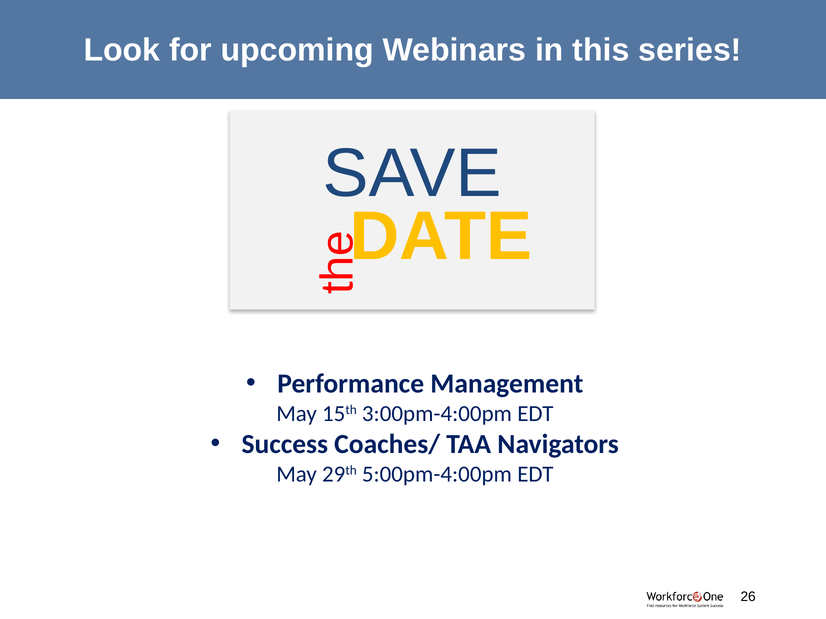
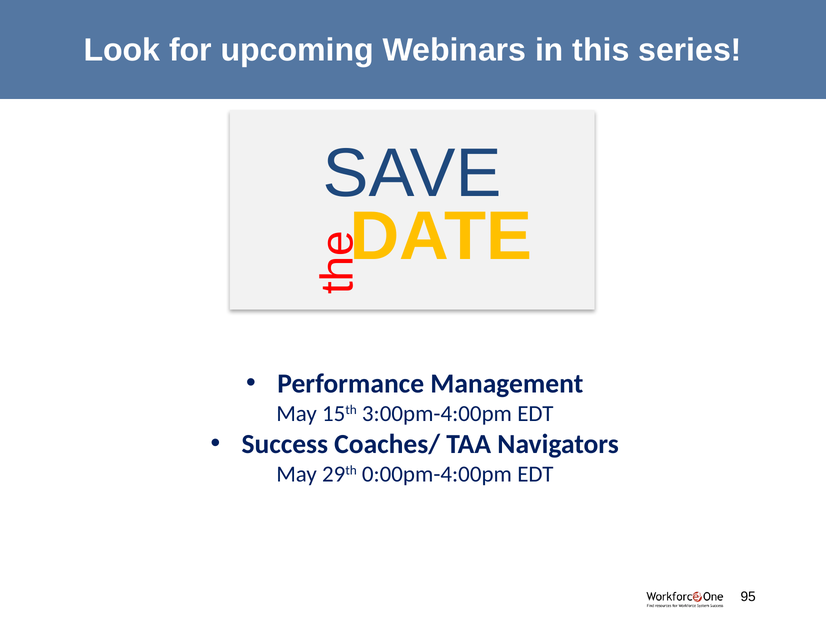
5:00pm-4:00pm: 5:00pm-4:00pm -> 0:00pm-4:00pm (437, 474)
26: 26 -> 95 (748, 597)
